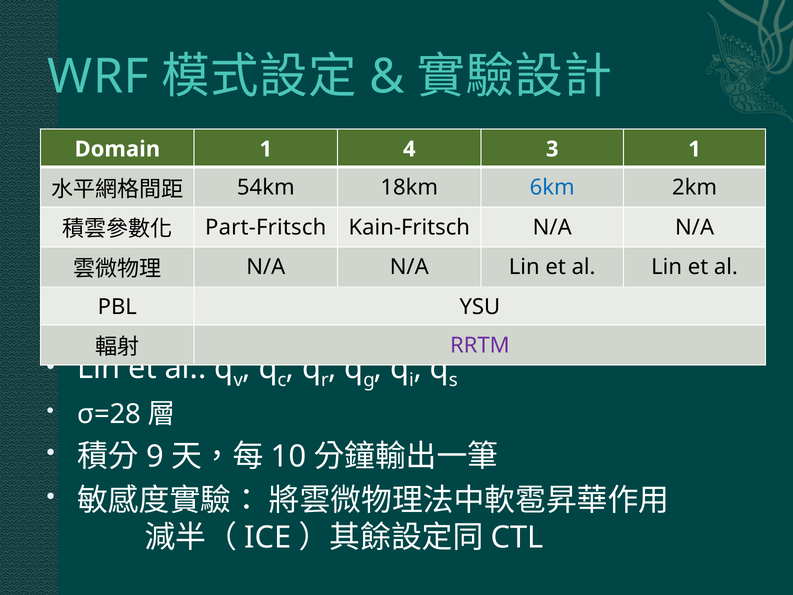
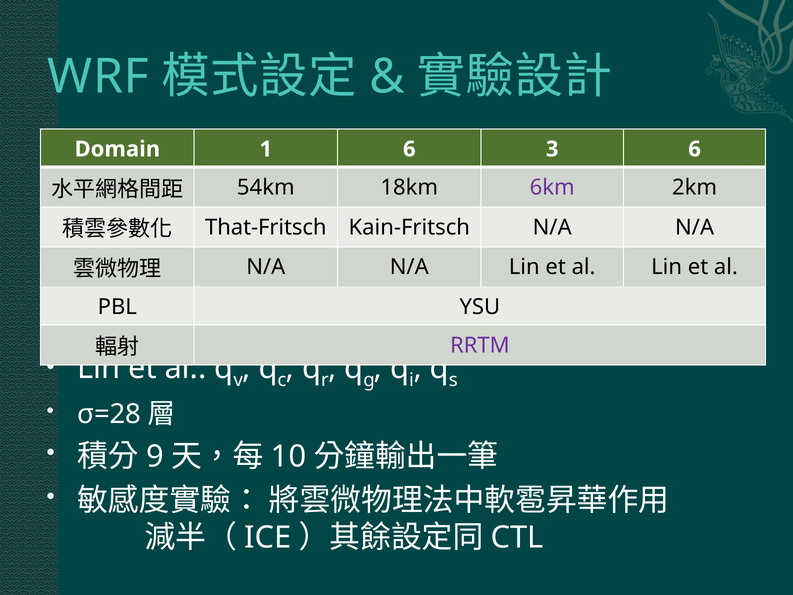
1 4: 4 -> 6 (409, 149)
3 1: 1 -> 6 (695, 149)
6km colour: blue -> purple (552, 187)
Part-Fritsch: Part-Fritsch -> That-Fritsch (266, 227)
